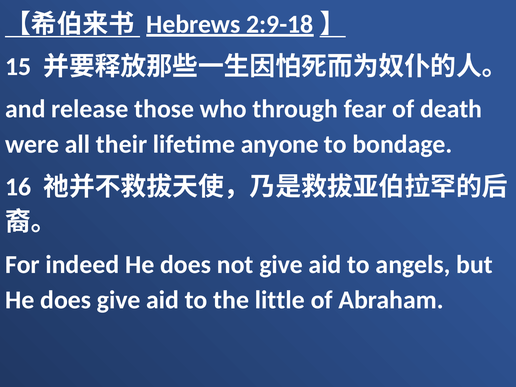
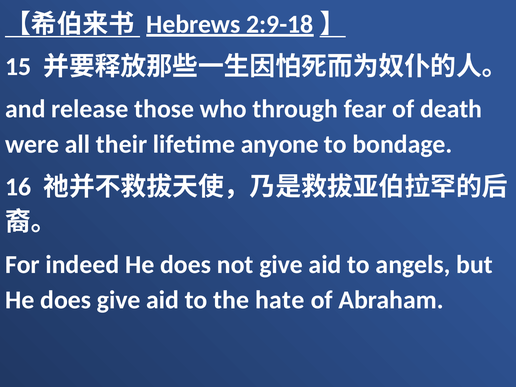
little: little -> hate (280, 300)
